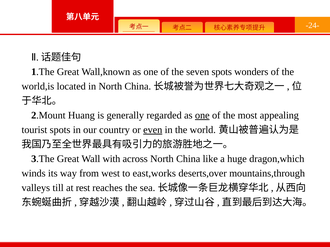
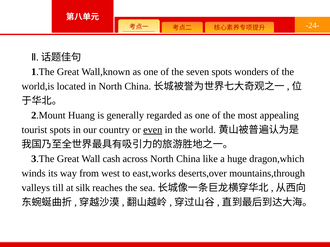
one underline: present -> none (202, 116)
with: with -> cash (111, 159)
rest: rest -> silk (83, 188)
